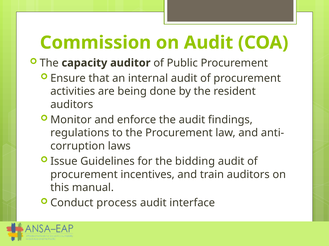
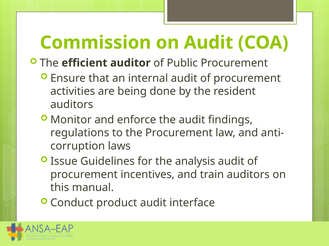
capacity: capacity -> efficient (84, 63)
bidding: bidding -> analysis (195, 162)
process: process -> product (117, 203)
